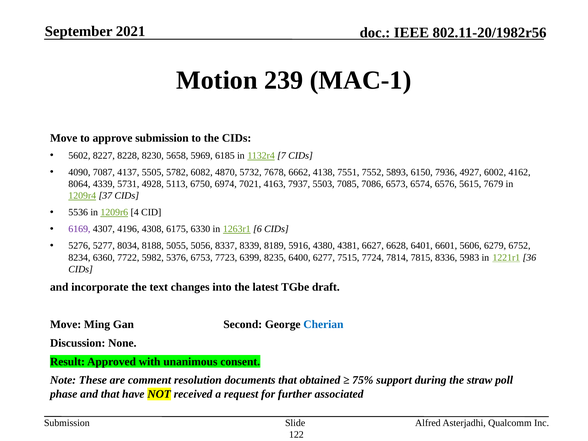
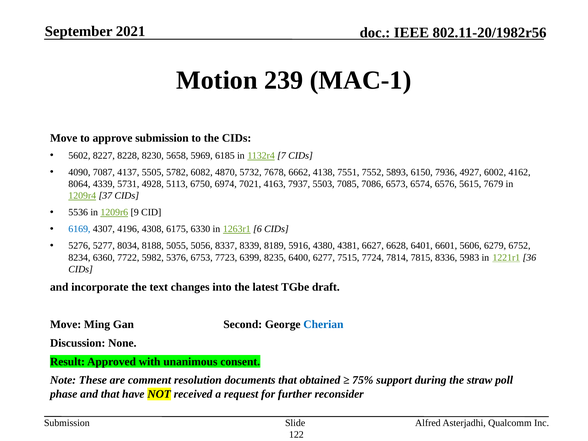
4: 4 -> 9 (135, 212)
6169 colour: purple -> blue (79, 229)
associated: associated -> reconsider (339, 394)
